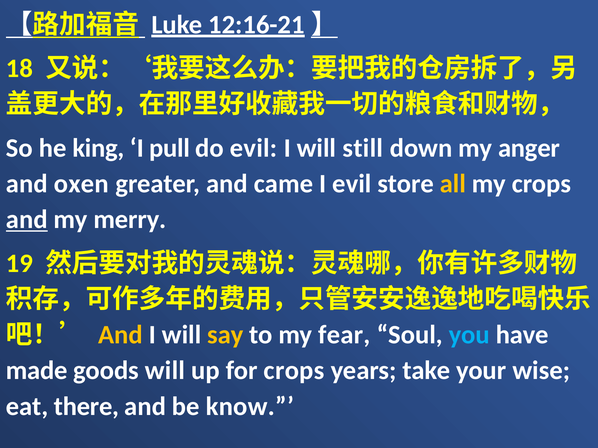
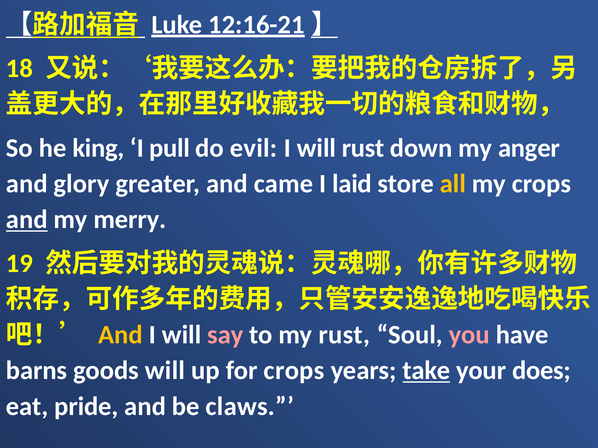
will still: still -> rust (363, 148)
oxen: oxen -> glory (81, 184)
I evil: evil -> laid (352, 184)
say colour: yellow -> pink (225, 335)
my fear: fear -> rust (344, 335)
you colour: light blue -> pink (469, 335)
made: made -> barns (37, 371)
take underline: none -> present (426, 371)
wise: wise -> does (541, 371)
there: there -> pride (86, 407)
know: know -> claws (250, 407)
